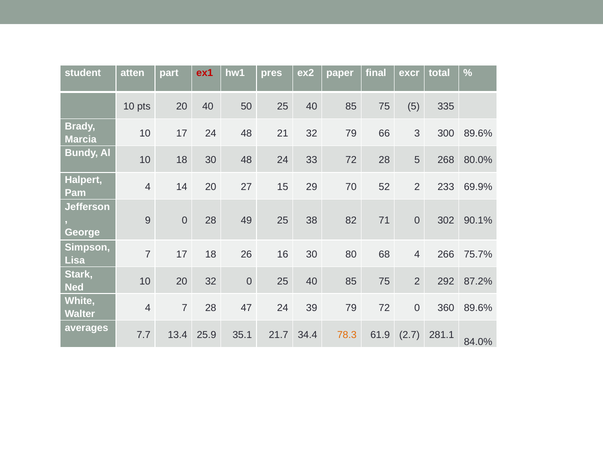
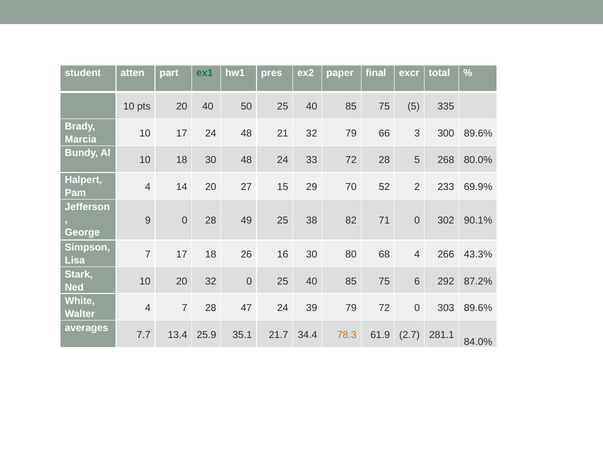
ex1 colour: red -> green (205, 73)
75.7%: 75.7% -> 43.3% (478, 255)
75 2: 2 -> 6 (417, 281)
360: 360 -> 303 (446, 308)
